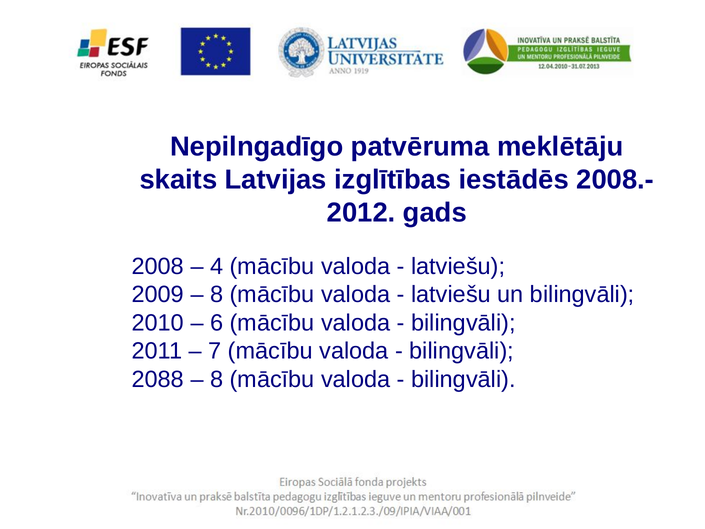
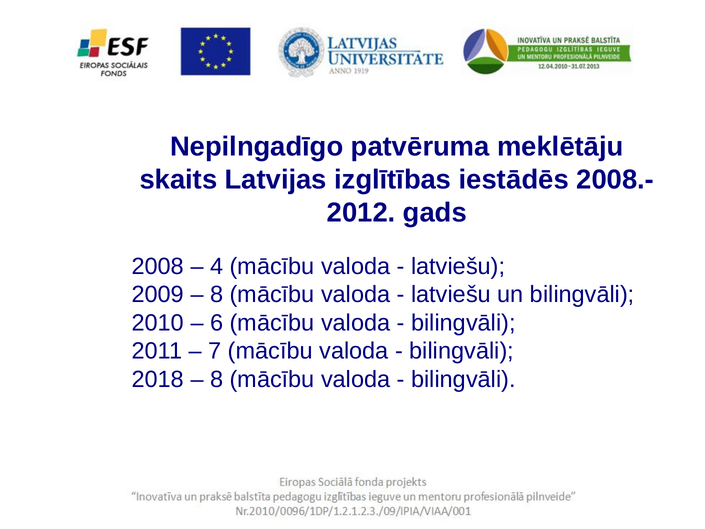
2088: 2088 -> 2018 (158, 379)
